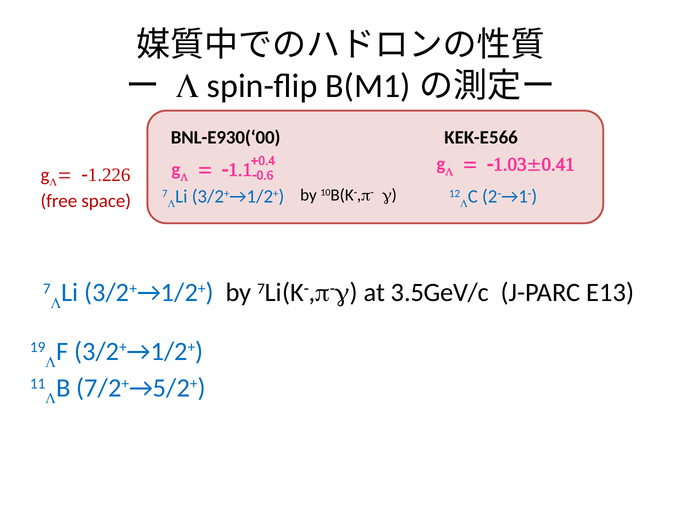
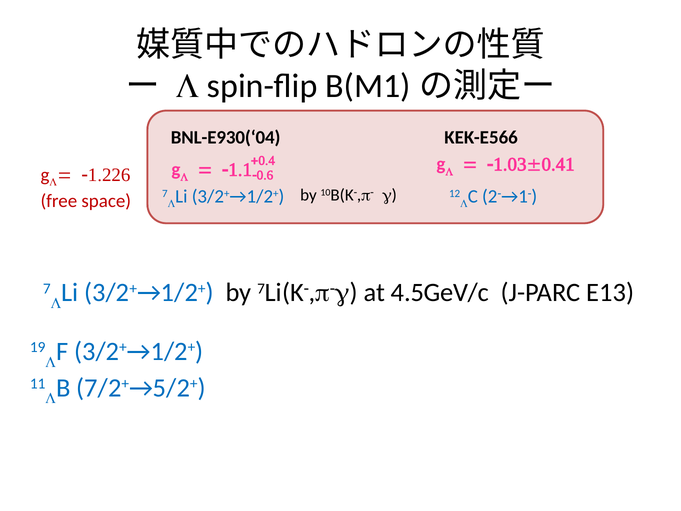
BNL-E930(‘00: BNL-E930(‘00 -> BNL-E930(‘04 (226, 137)
3.5GeV/c: 3.5GeV/c -> 4.5GeV/c (440, 293)
